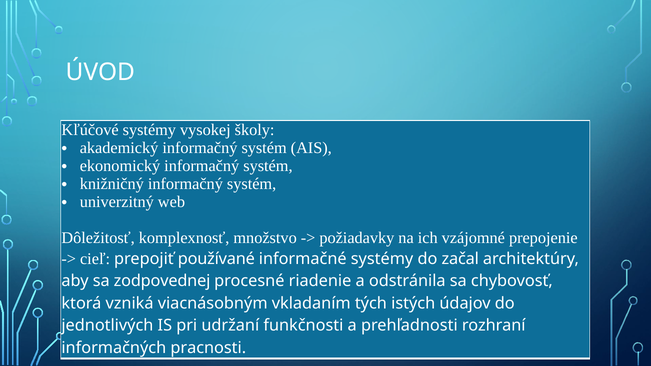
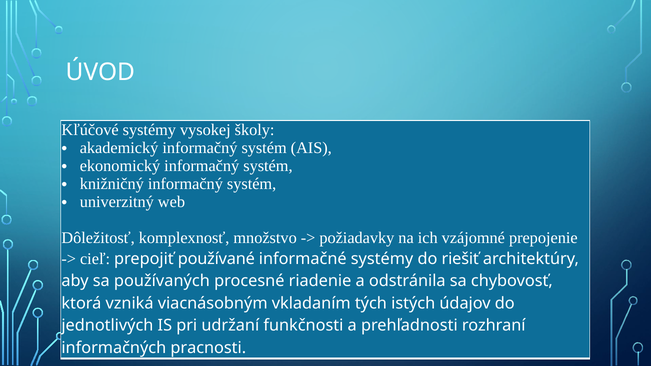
začal: začal -> riešiť (460, 259)
zodpovednej: zodpovednej -> používaných (162, 281)
